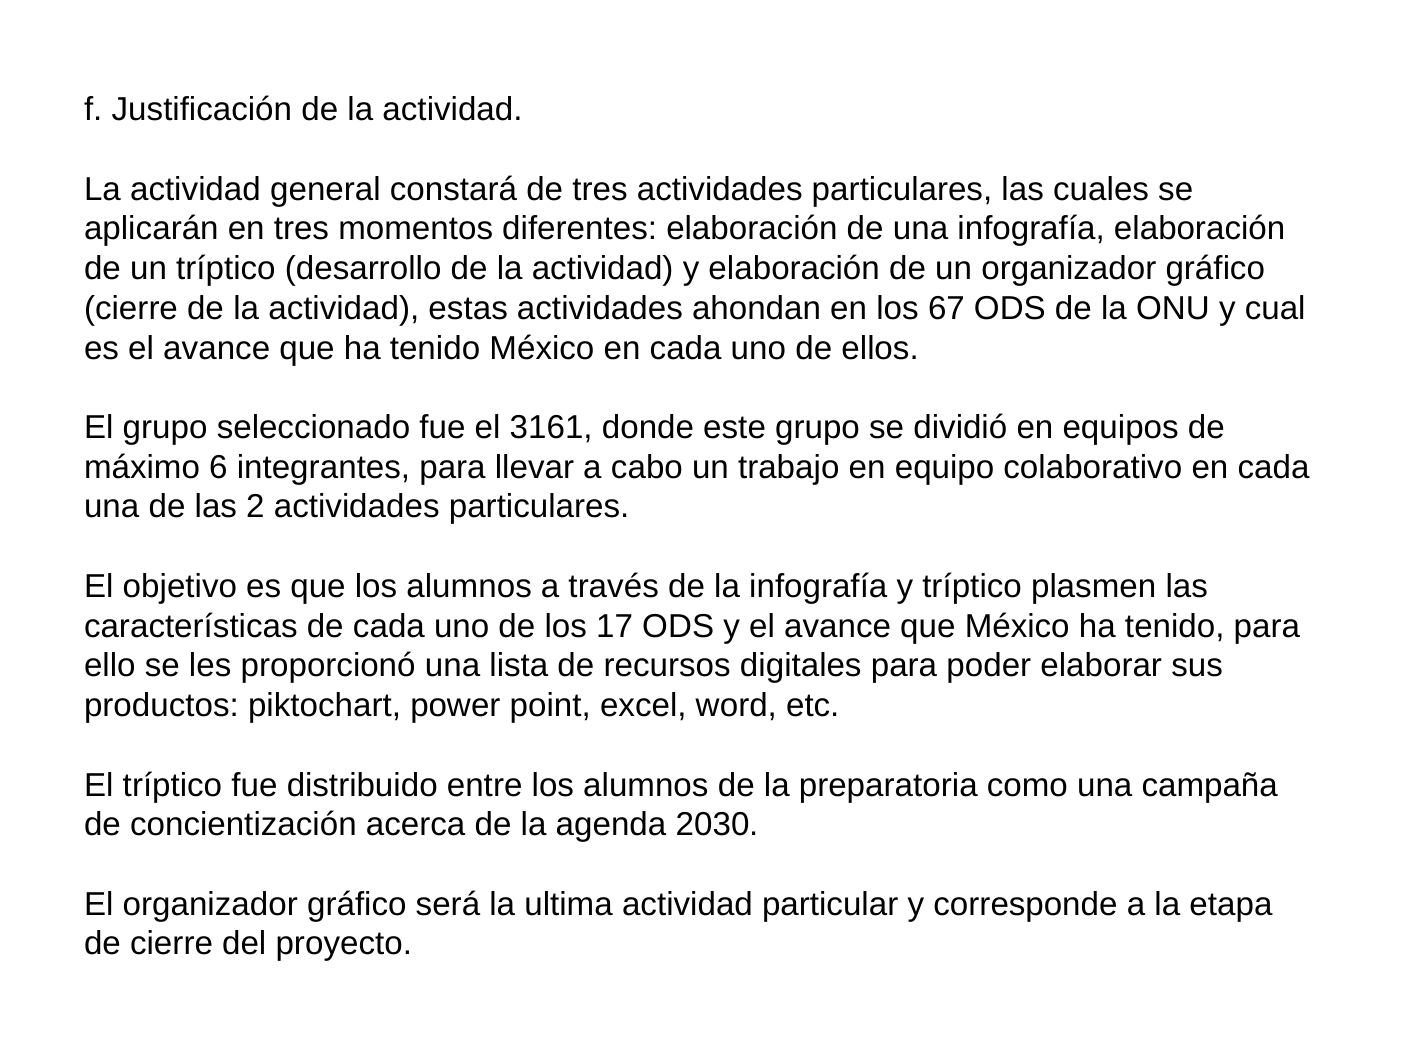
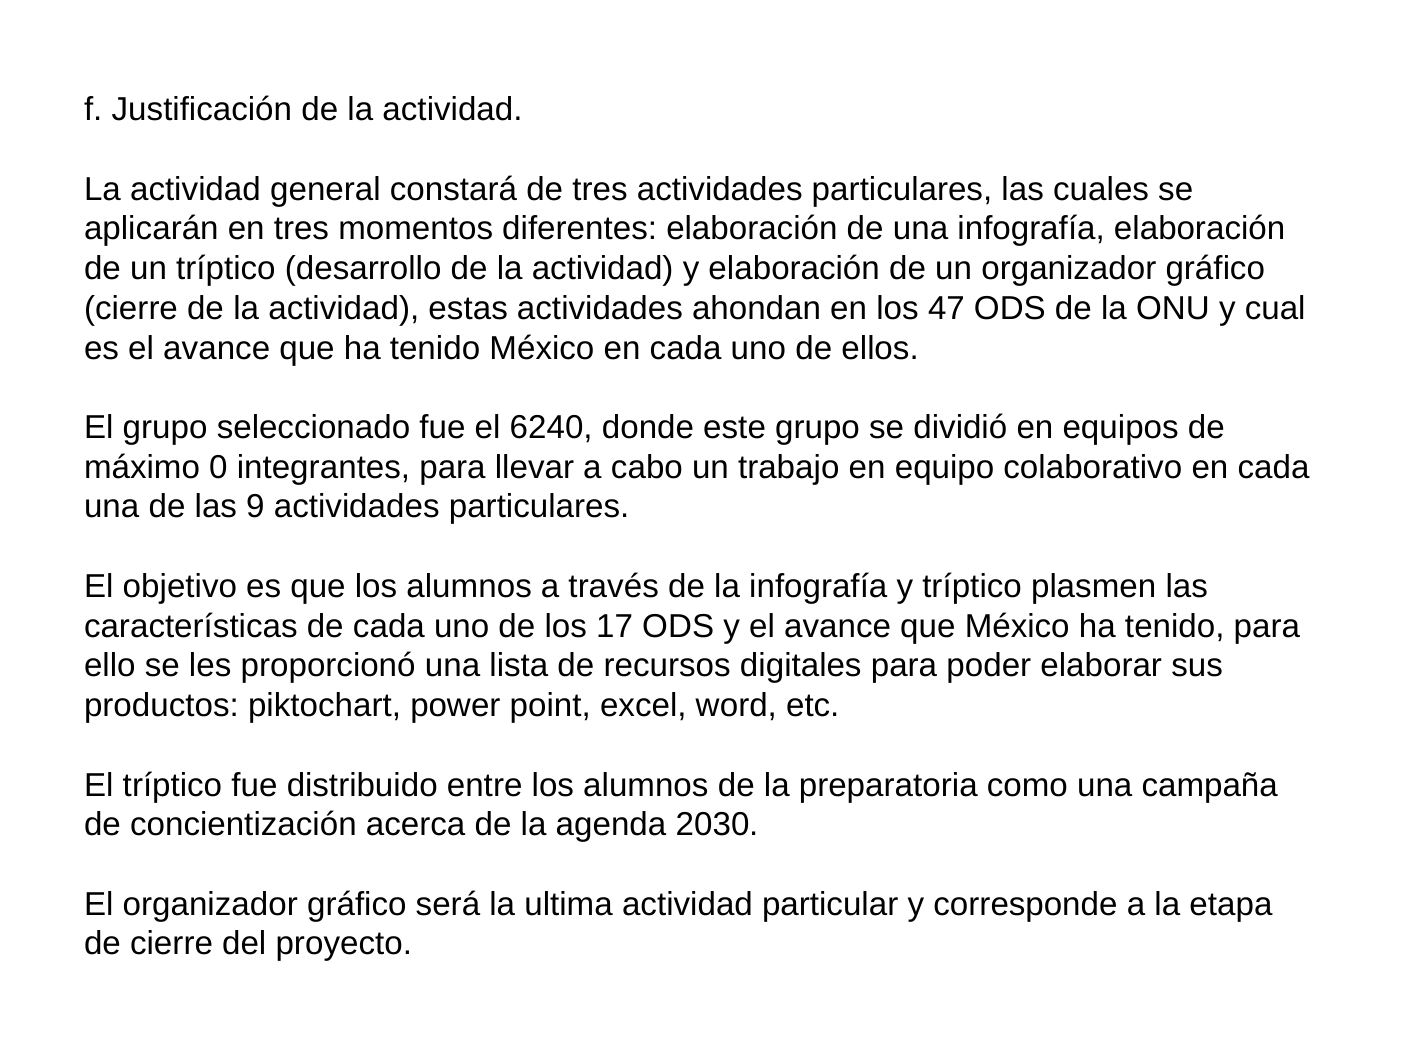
67: 67 -> 47 (946, 309)
3161: 3161 -> 6240 (551, 428)
6: 6 -> 0 (218, 468)
2: 2 -> 9 (255, 507)
